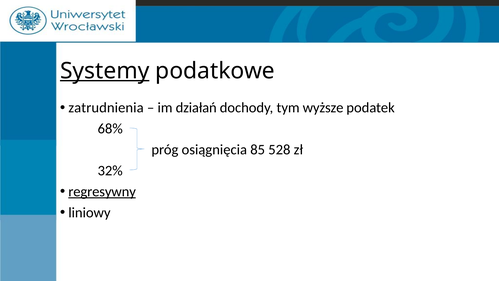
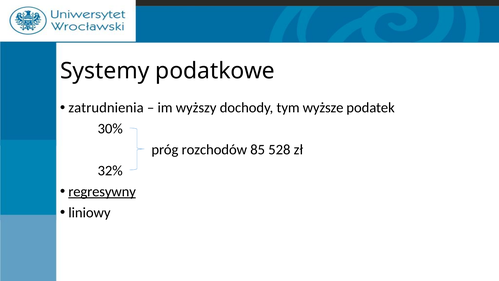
Systemy underline: present -> none (105, 71)
działań: działań -> wyższy (196, 108)
68%: 68% -> 30% (110, 129)
osiągnięcia: osiągnięcia -> rozchodów (214, 150)
